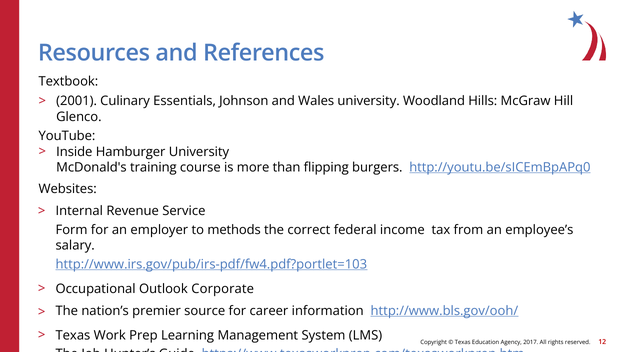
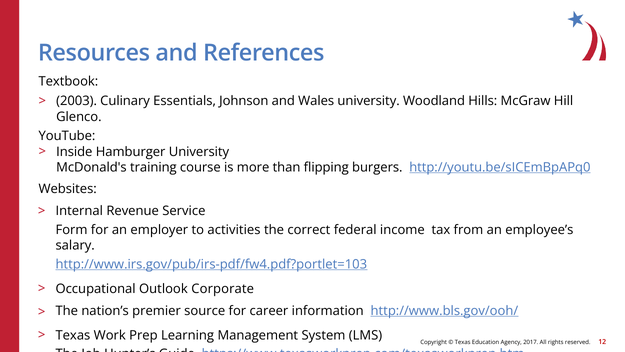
2001: 2001 -> 2003 (77, 101)
methods: methods -> activities (234, 230)
